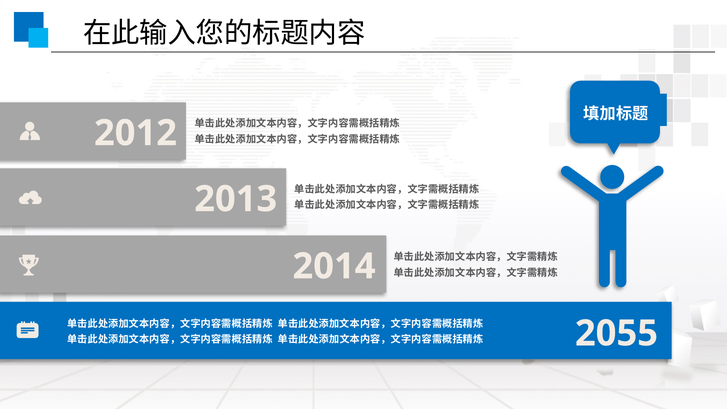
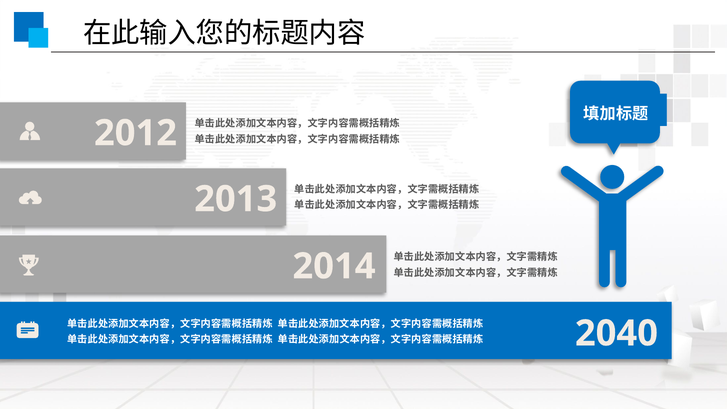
2055: 2055 -> 2040 (616, 333)
